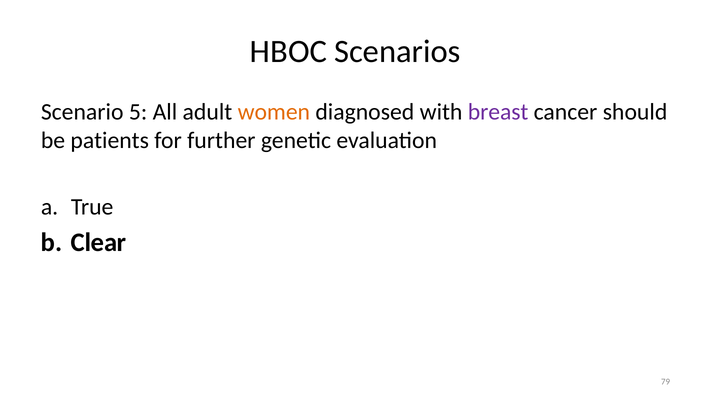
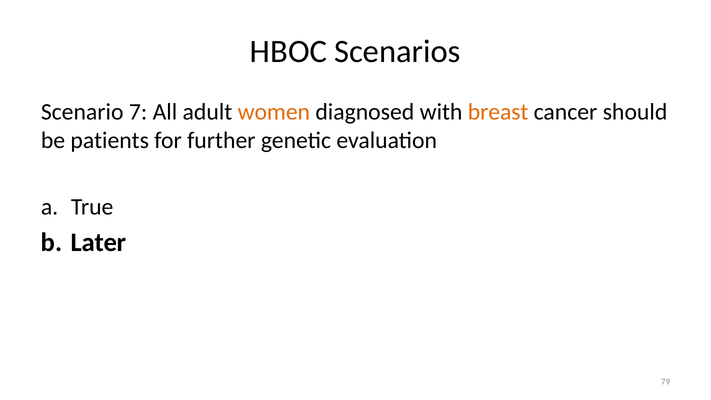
5: 5 -> 7 (138, 112)
breast colour: purple -> orange (498, 112)
Clear: Clear -> Later (99, 242)
